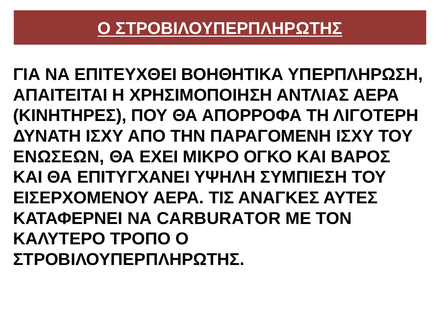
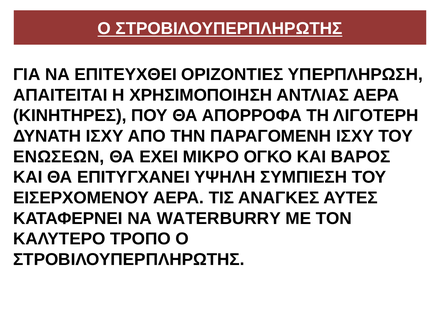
ΒΟΗΘΗΤΙΚΑ: ΒΟΗΘΗΤΙΚΑ -> ΟΡΙΖΟΝΤΙΕΣ (232, 75)
CARBURATOR: CARBURATOR -> WATERBURRY (219, 218)
